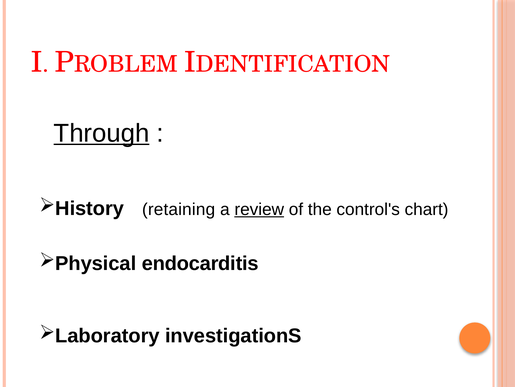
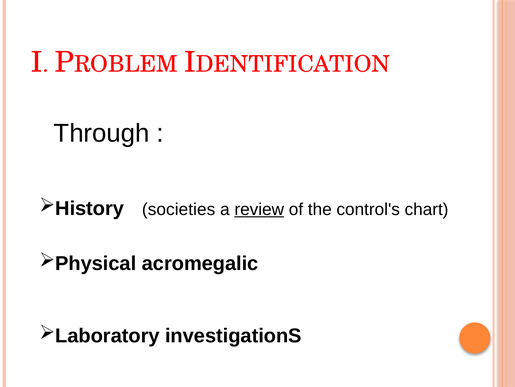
Through underline: present -> none (102, 133)
retaining: retaining -> societies (179, 209)
endocarditis: endocarditis -> acromegalic (200, 263)
